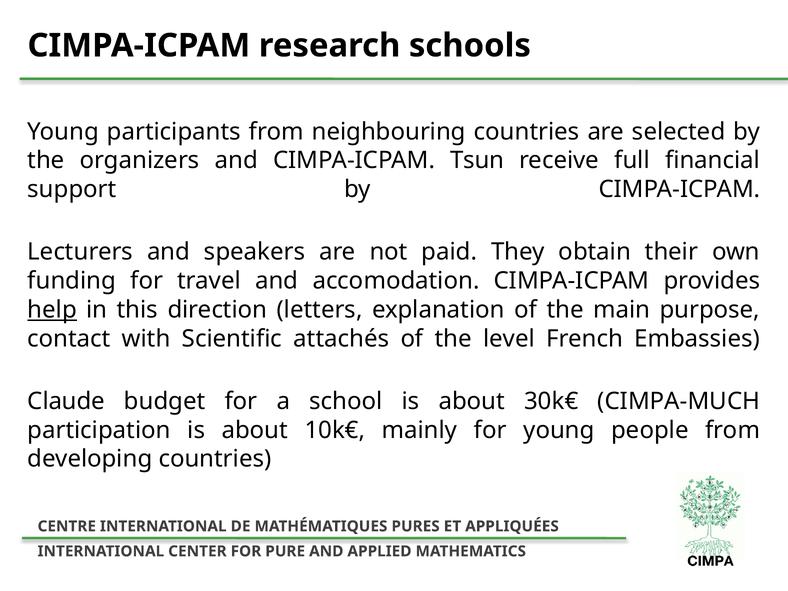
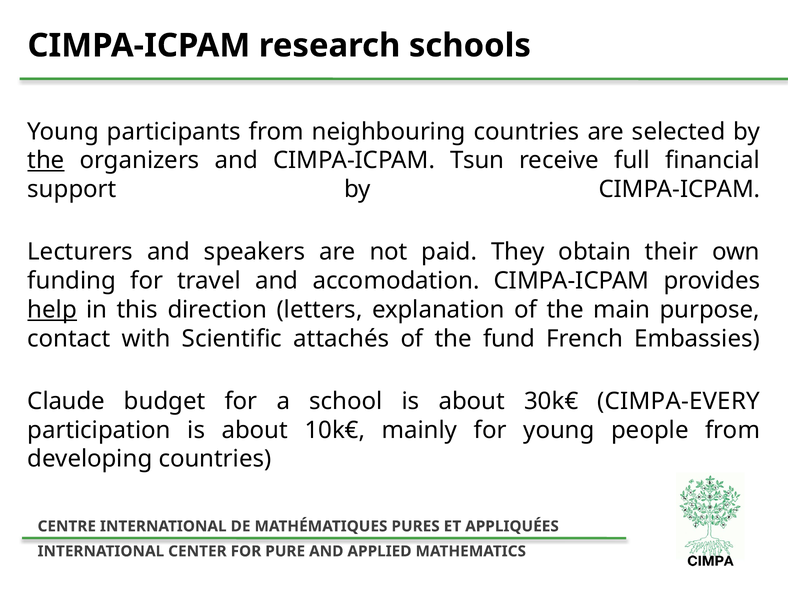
the underline: none -> present (46, 161)
level: level -> fund (509, 339)
CIMPA-MUCH: CIMPA-MUCH -> CIMPA-EVERY (679, 401)
